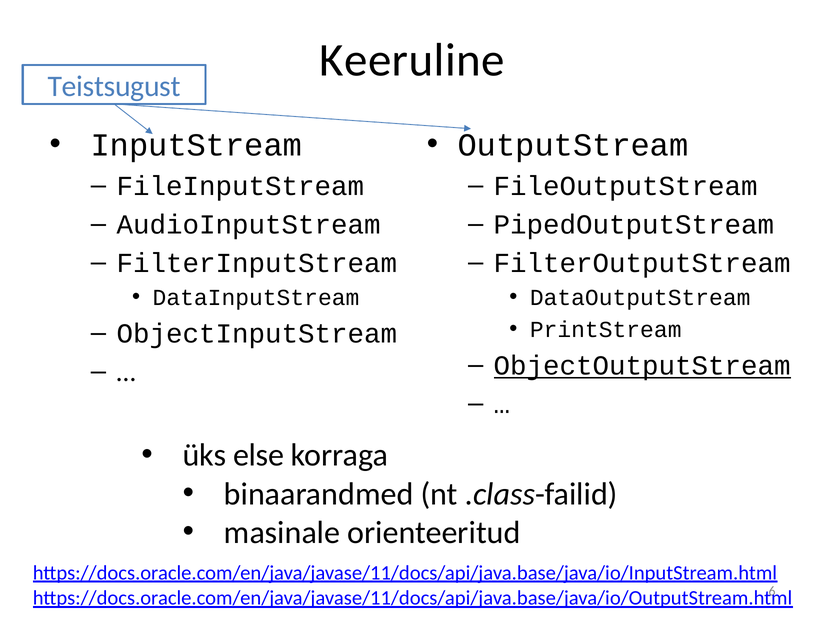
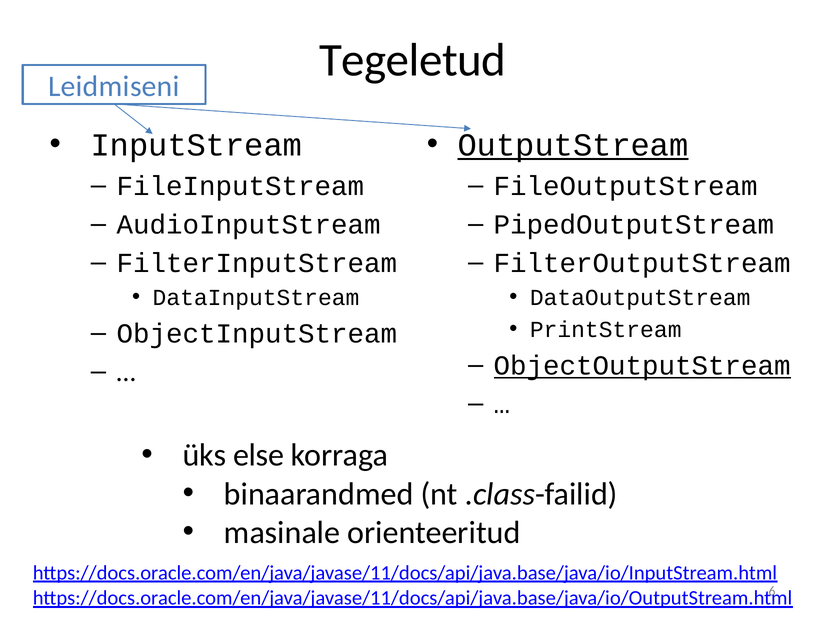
Keeruline: Keeruline -> Tegeletud (413, 60)
Teistsugust: Teistsugust -> Leidmiseni (114, 87)
OutputStream underline: none -> present (573, 145)
